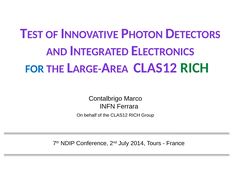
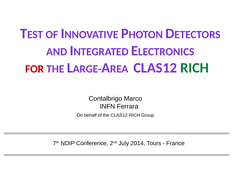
FOR colour: blue -> red (35, 69)
